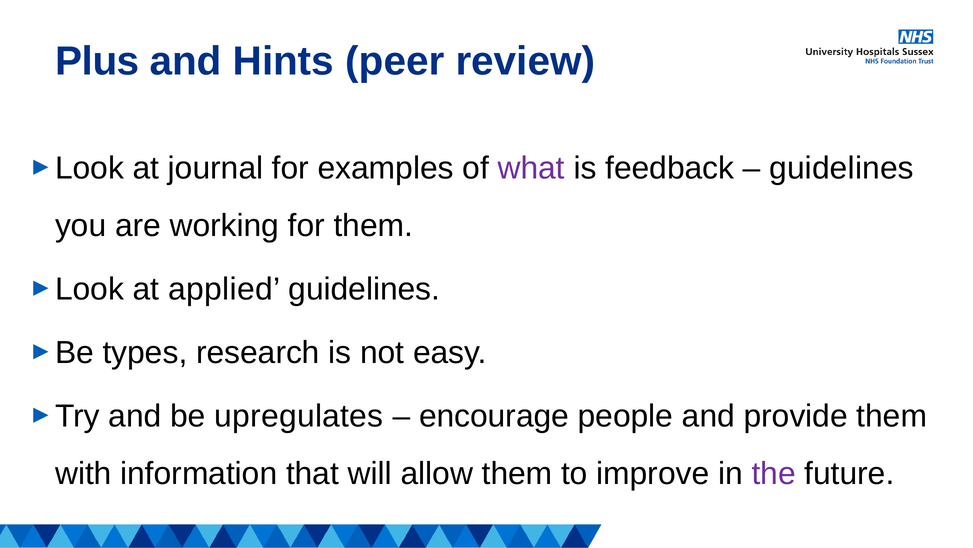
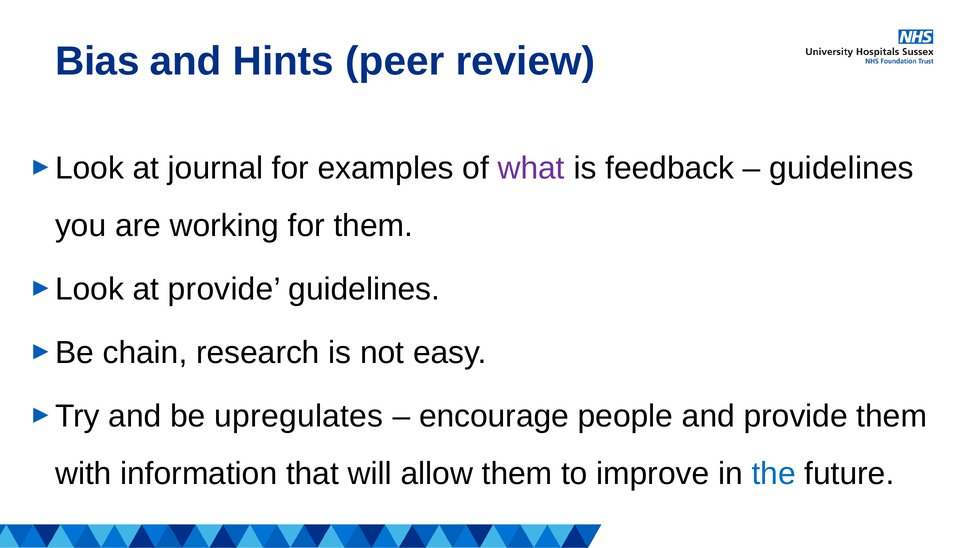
Plus: Plus -> Bias (97, 61)
at applied: applied -> provide (224, 289)
types: types -> chain (145, 352)
the colour: purple -> blue (774, 473)
